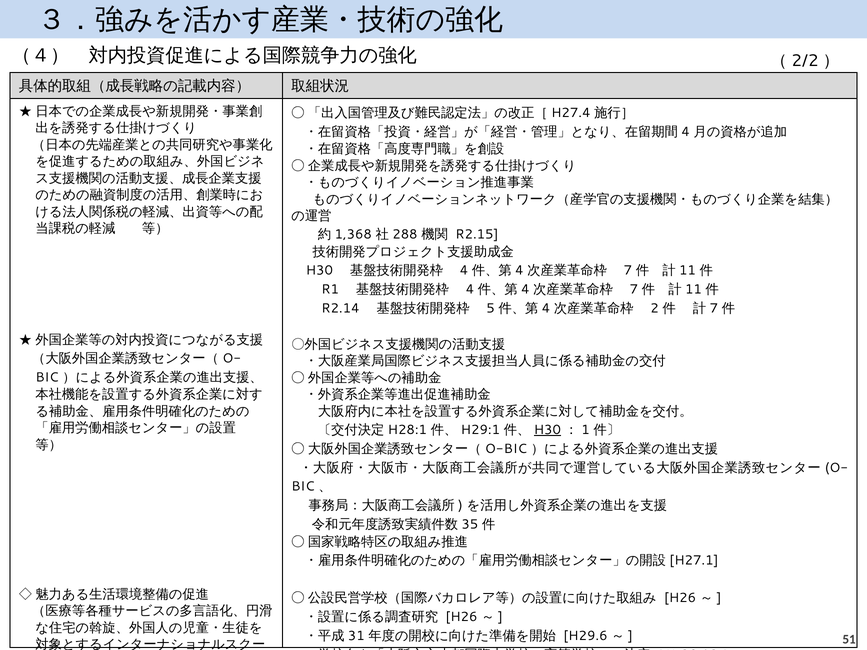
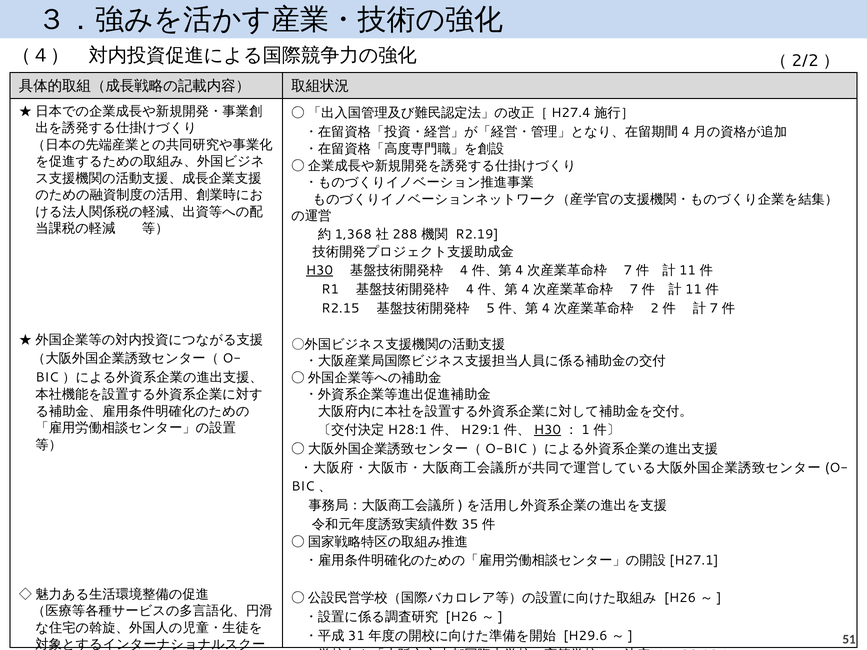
R2.15: R2.15 -> R2.19 (477, 235)
H30 underline: none -> present (319, 270)
R2.14: R2.14 -> R2.15 (340, 308)
